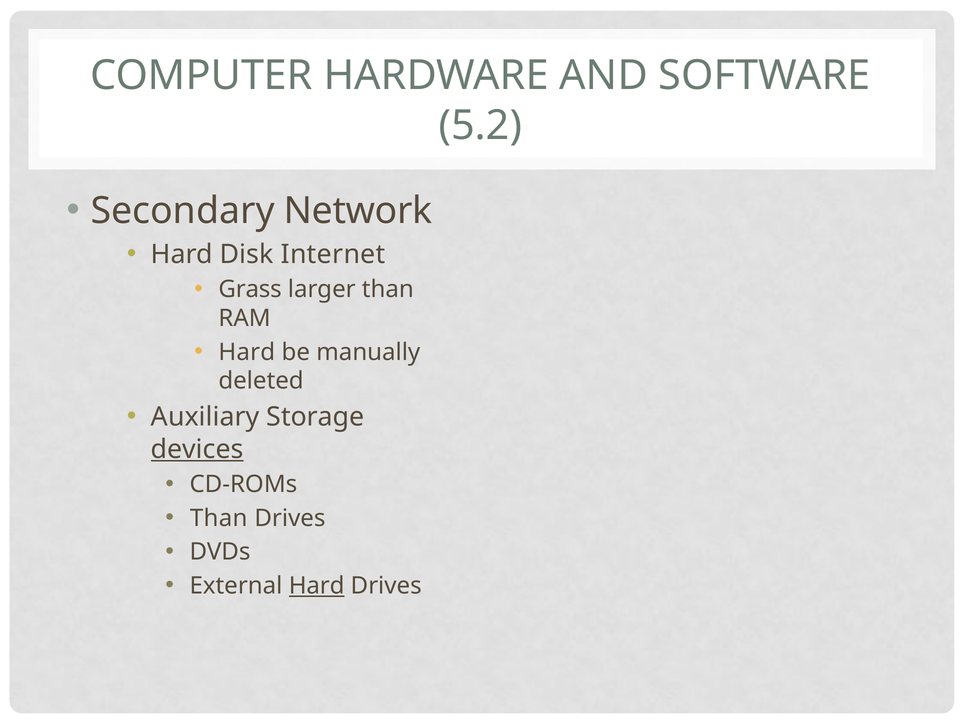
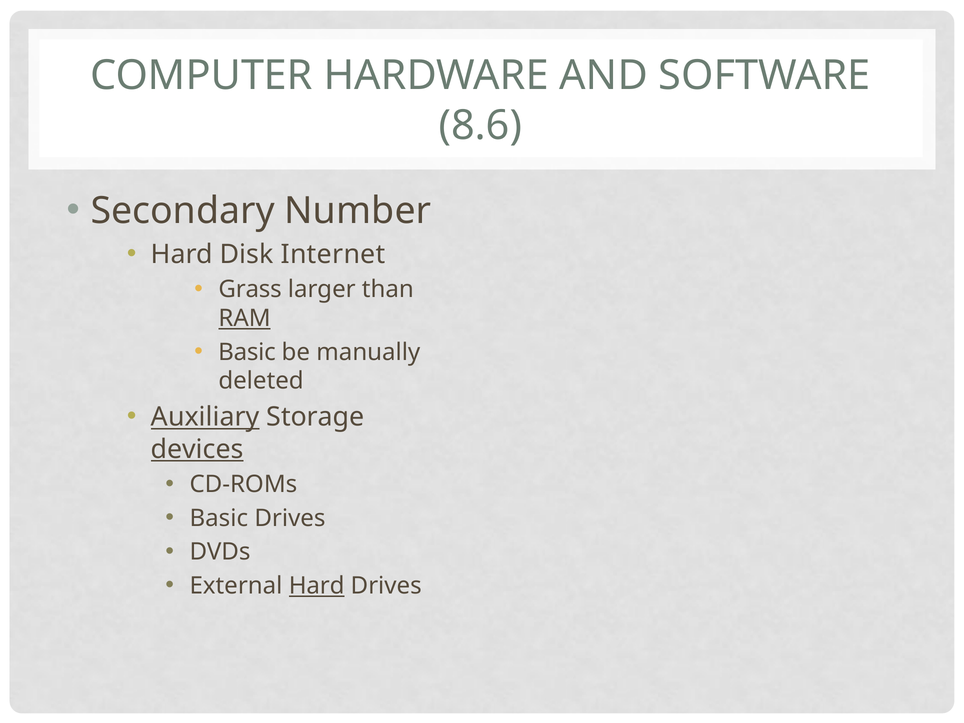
5.2: 5.2 -> 8.6 (480, 126)
Network: Network -> Number (358, 211)
RAM underline: none -> present (245, 318)
Hard: Hard -> Basic (247, 352)
Auxiliary underline: none -> present (205, 417)
Than: Than -> Basic (219, 518)
